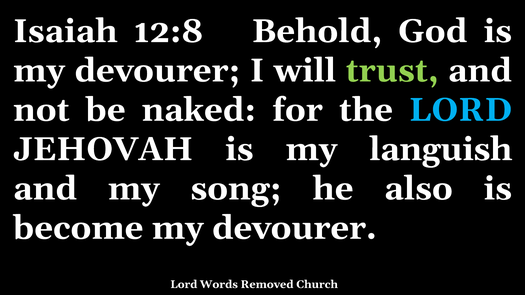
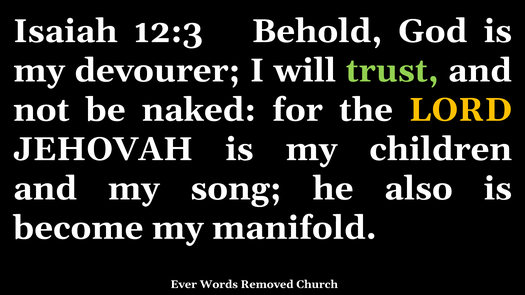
12:8: 12:8 -> 12:3 (168, 31)
LORD colour: light blue -> yellow (460, 110)
languish: languish -> children (441, 149)
become my devourer: devourer -> manifold (294, 228)
Lord: Lord -> Ever (184, 285)
